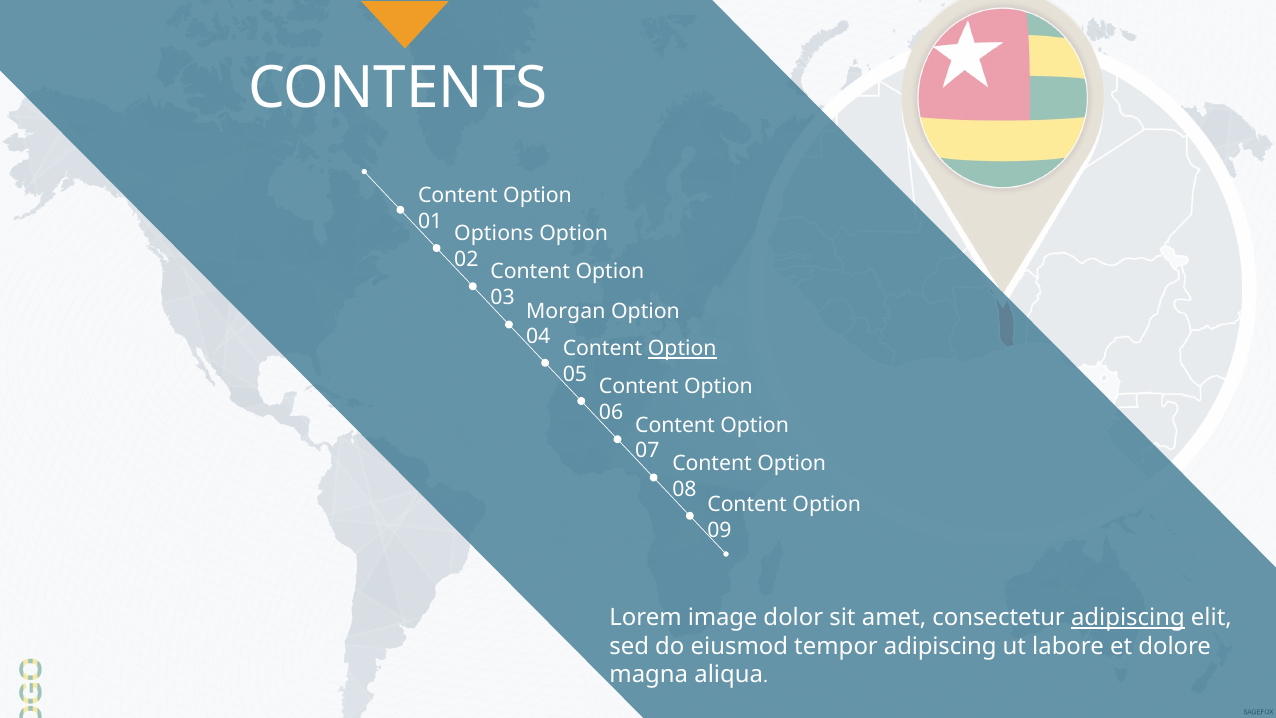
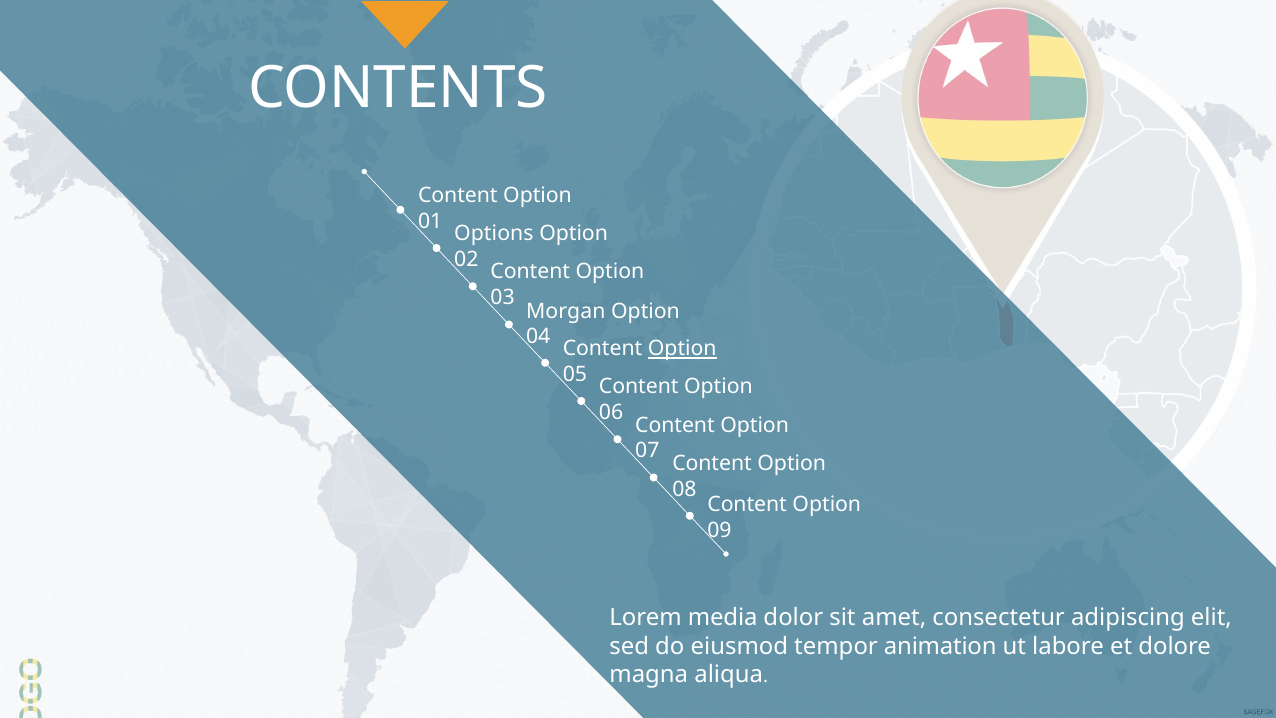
image: image -> media (723, 617)
adipiscing underline: present -> none (1128, 617)
tempor adipiscing: adipiscing -> animation (940, 646)
